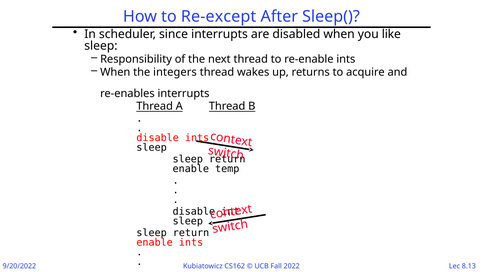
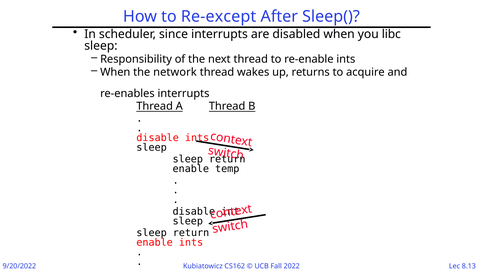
like: like -> libc (391, 34)
integers: integers -> network (175, 72)
